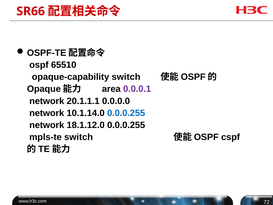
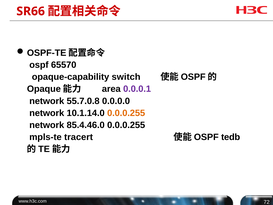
65510: 65510 -> 65570 (64, 65)
20.1.1.1: 20.1.1.1 -> 55.7.0.8 (83, 101)
0.0.0.255 colour: blue -> orange (126, 113)
18.1.12.0: 18.1.12.0 -> 85.4.46.0 (86, 125)
mpls-te switch: switch -> tracert (79, 137)
cspf: cspf -> tedb (231, 137)
